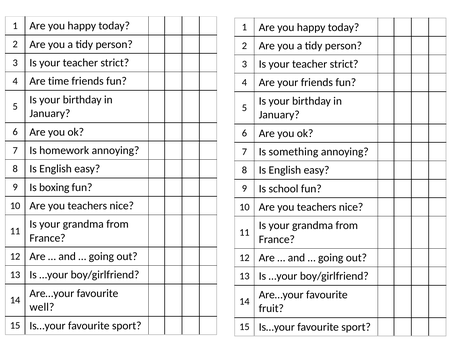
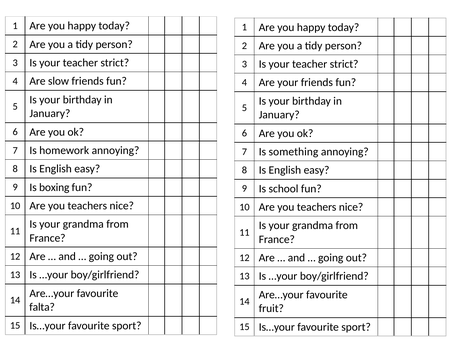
time: time -> slow (59, 81)
well: well -> falta (42, 307)
